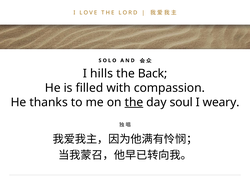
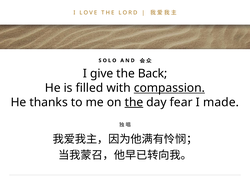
hills: hills -> give (102, 74)
compassion underline: none -> present (169, 88)
soul: soul -> fear (181, 103)
weary: weary -> made (221, 103)
